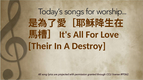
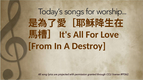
Their: Their -> From (40, 46)
